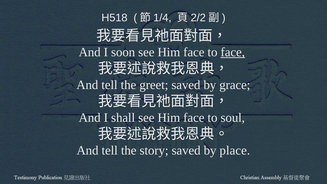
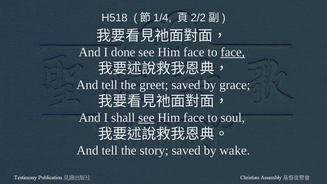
soon: soon -> done (123, 52)
see underline: none -> present (146, 118)
place: place -> wake (235, 150)
